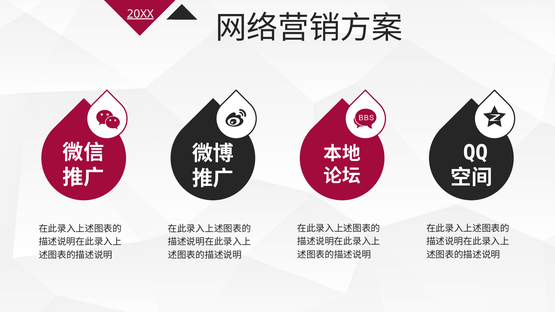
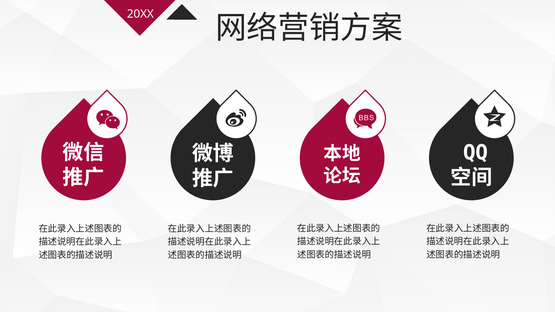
20XX underline: present -> none (140, 14)
